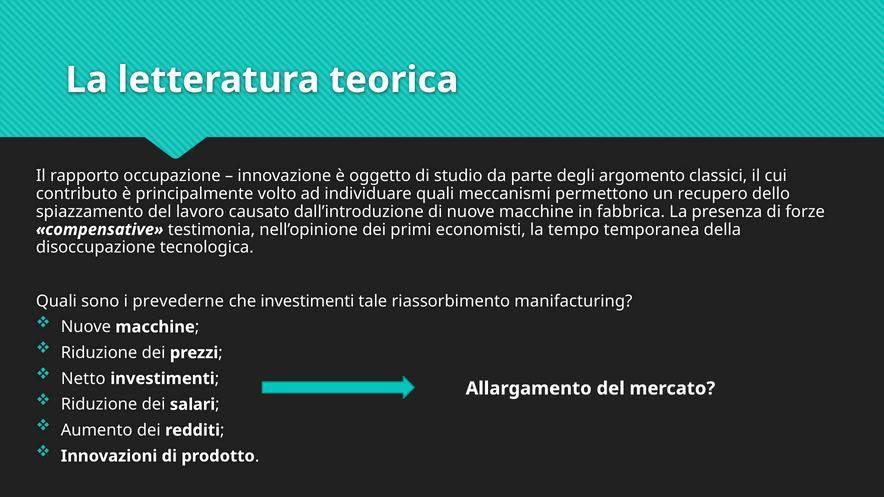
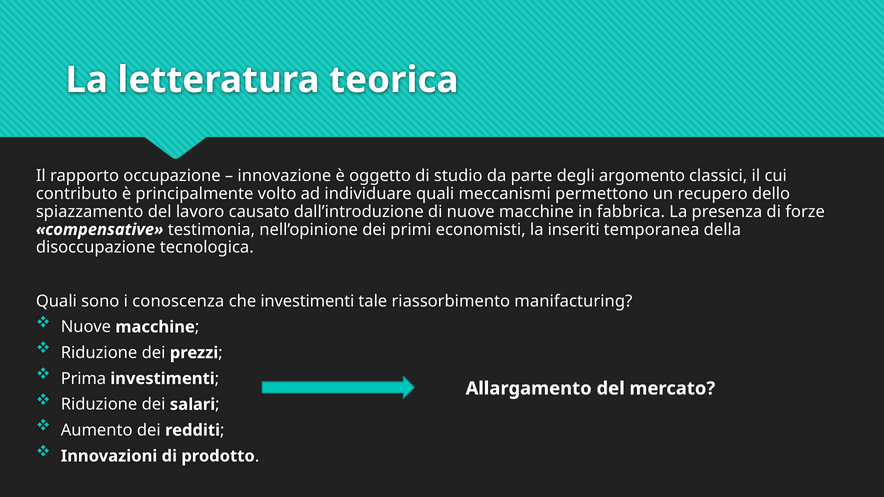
tempo: tempo -> inseriti (574, 230)
prevederne: prevederne -> conoscenza (178, 301)
Netto: Netto -> Prima (83, 379)
